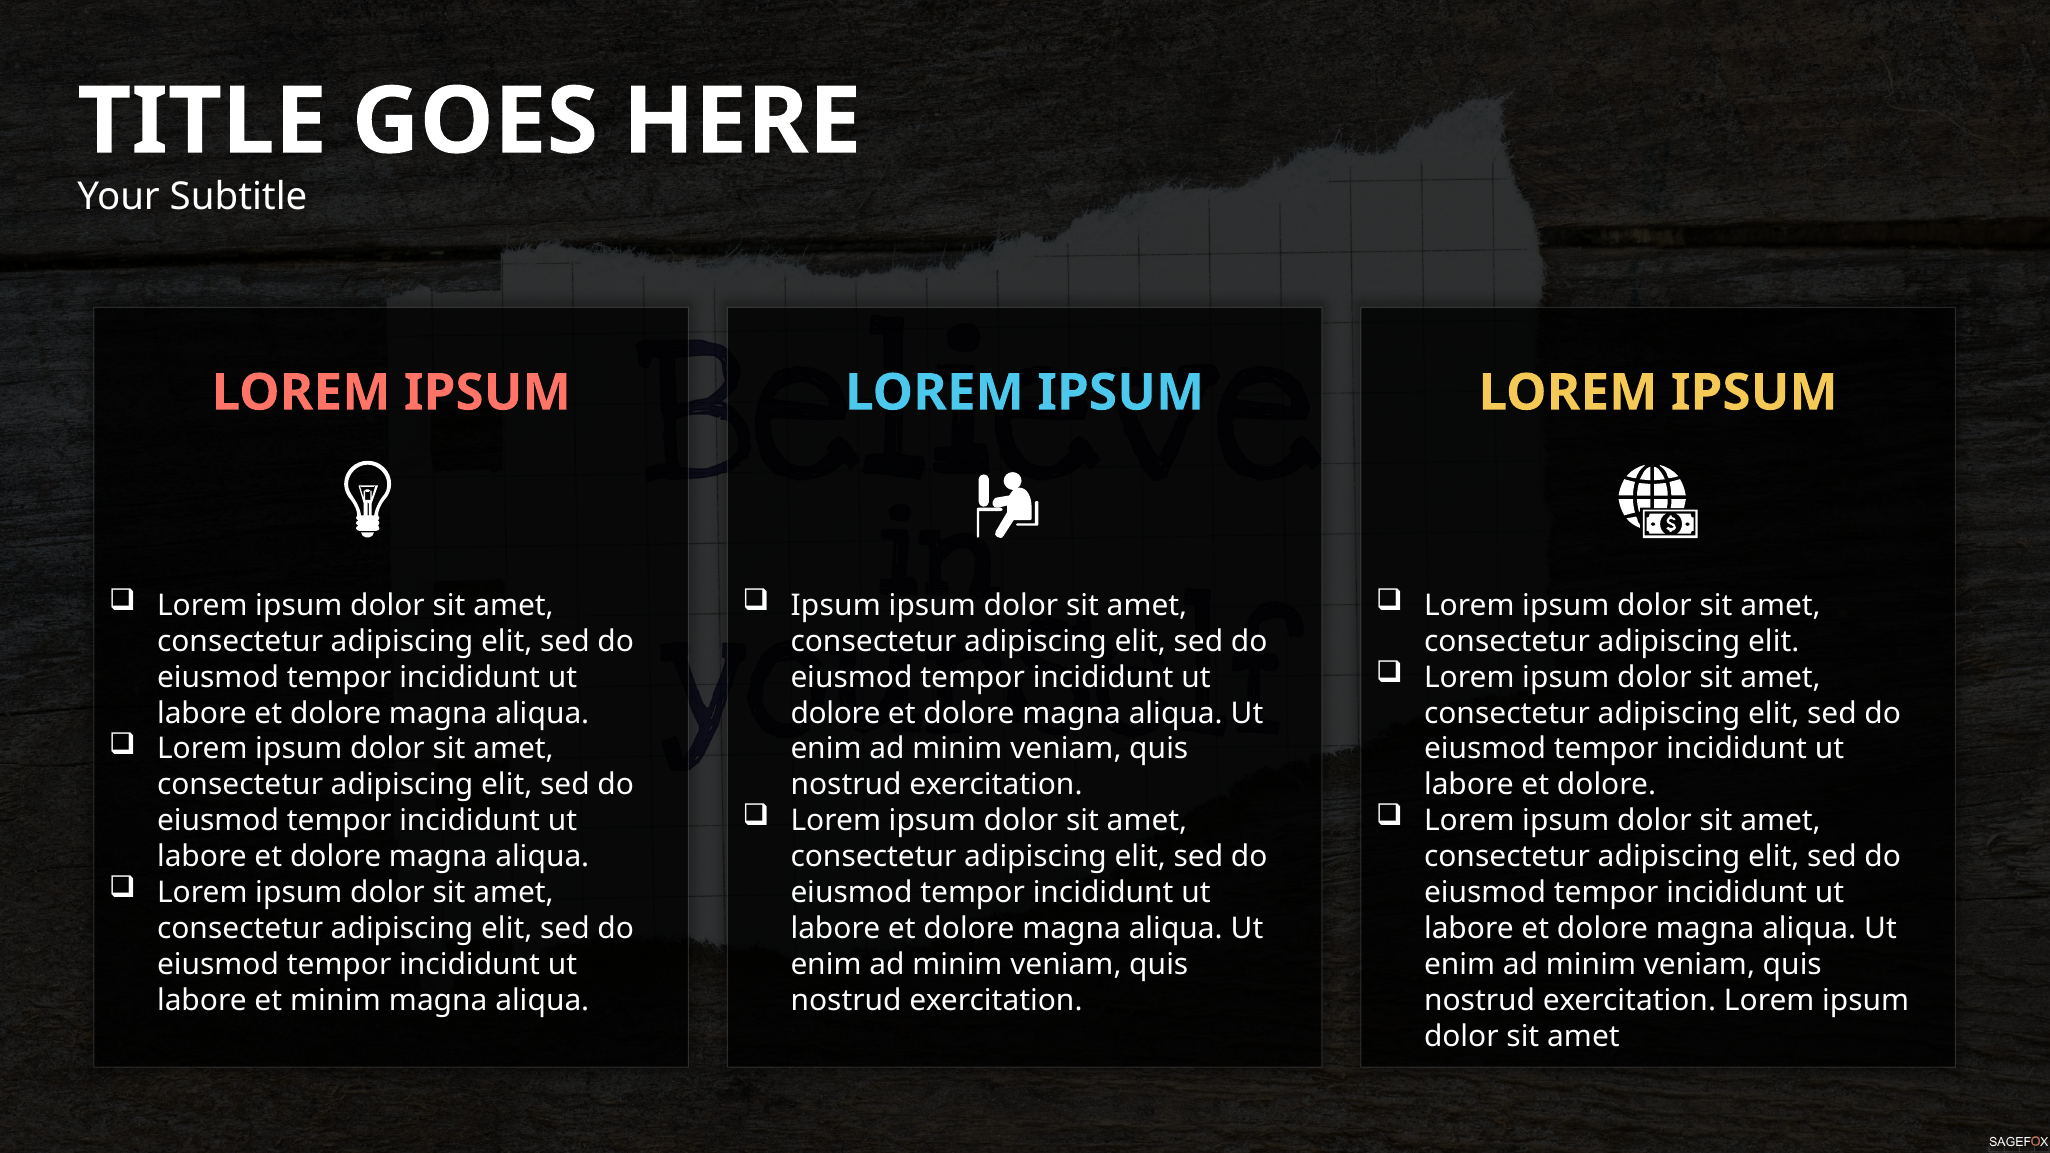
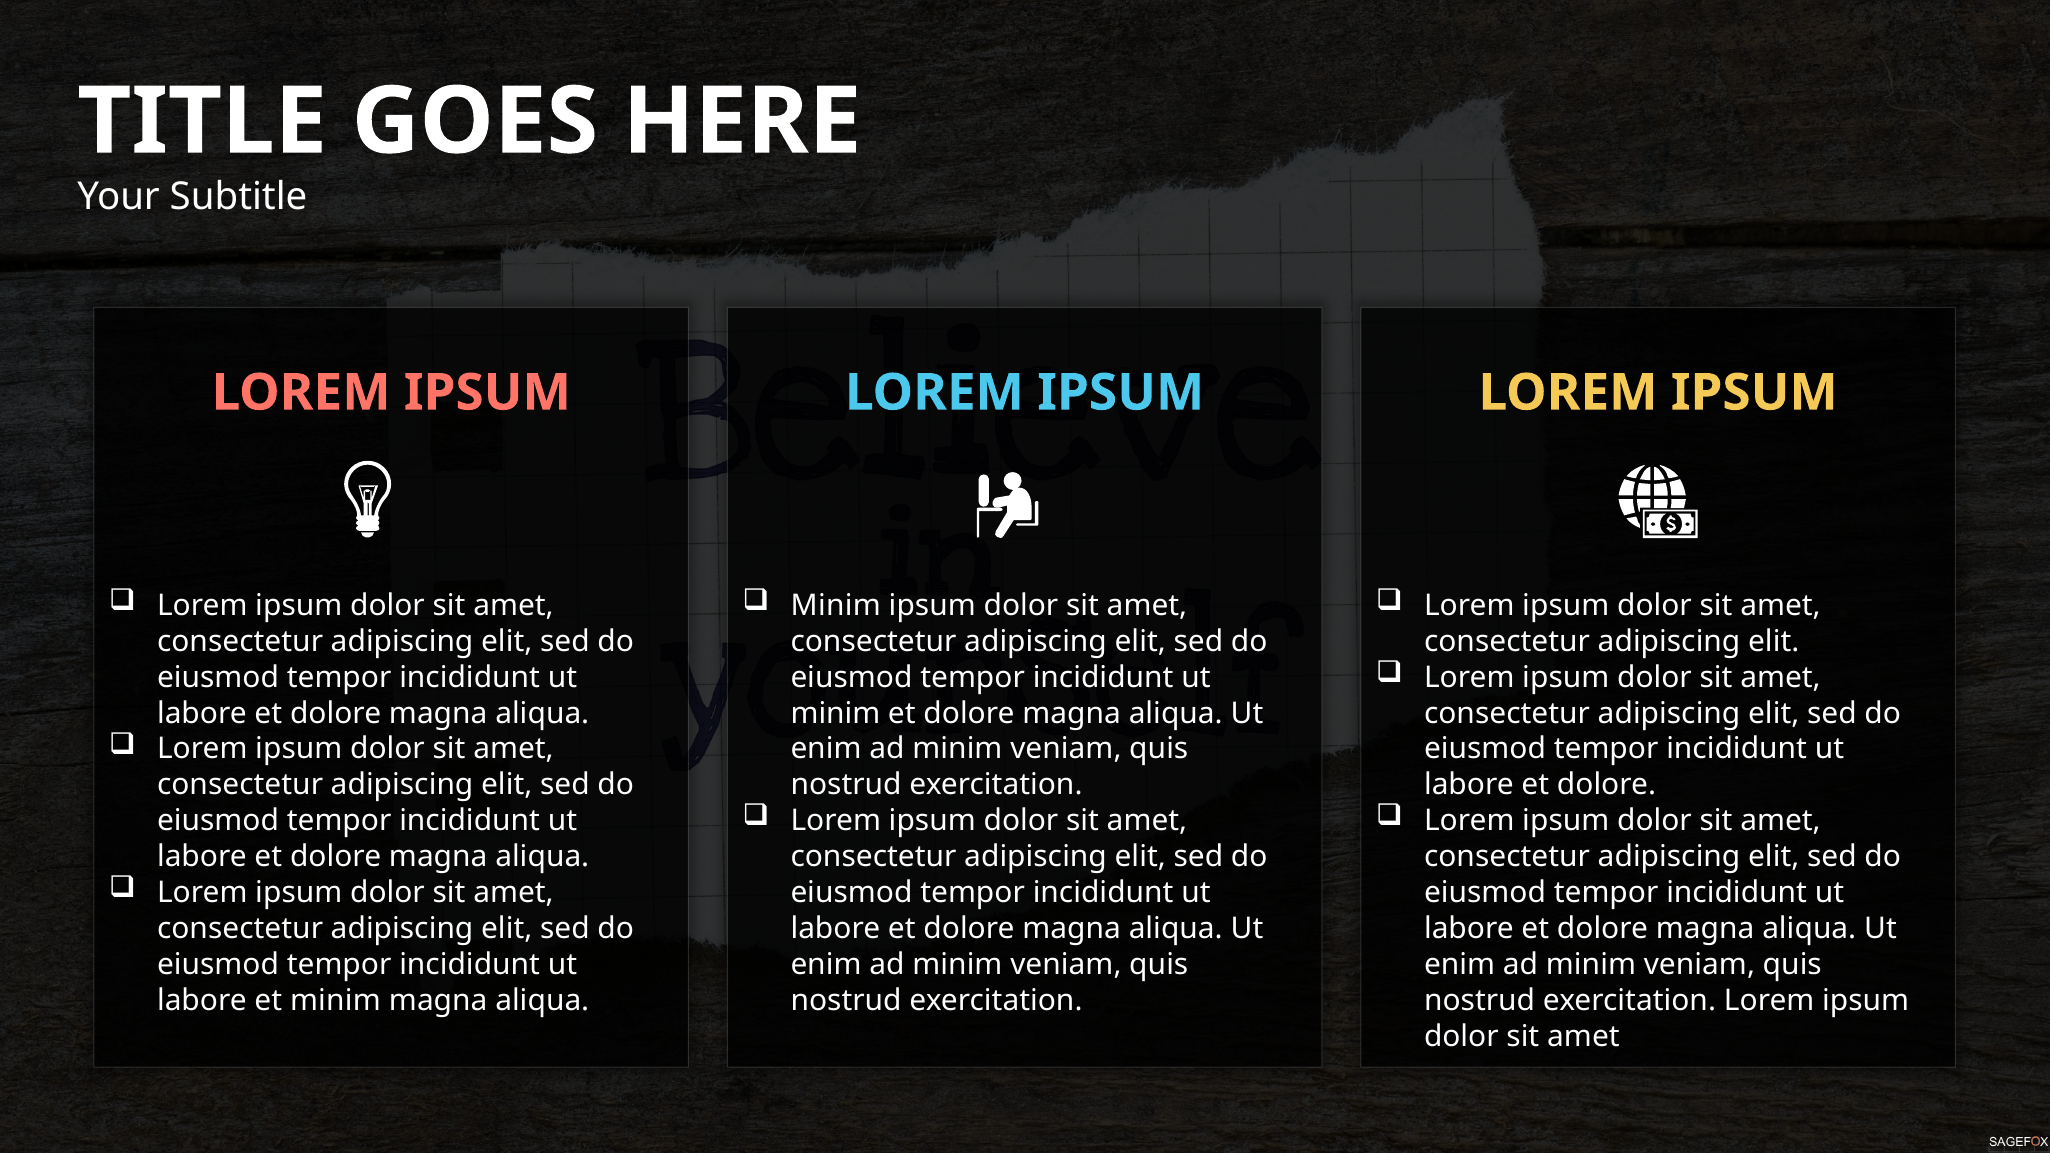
Ipsum: Ipsum -> Minim (836, 606)
dolore: dolore -> minim (835, 713)
